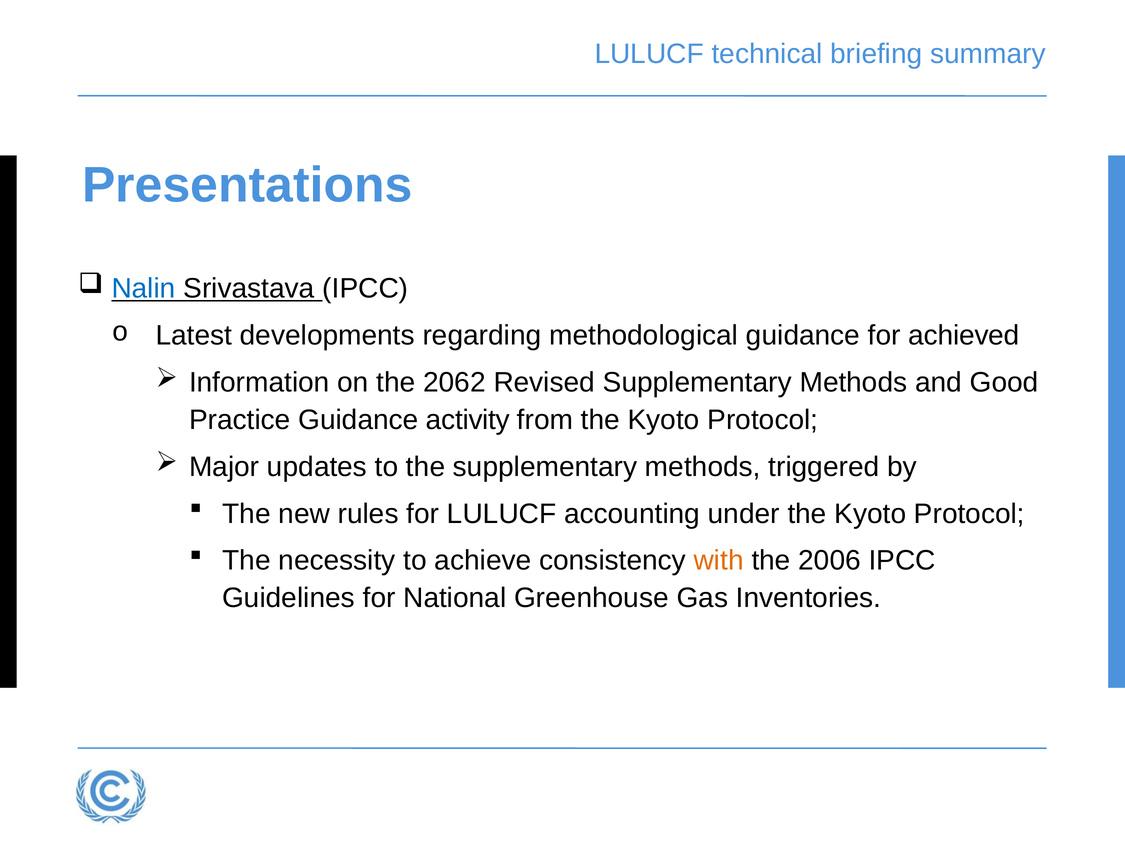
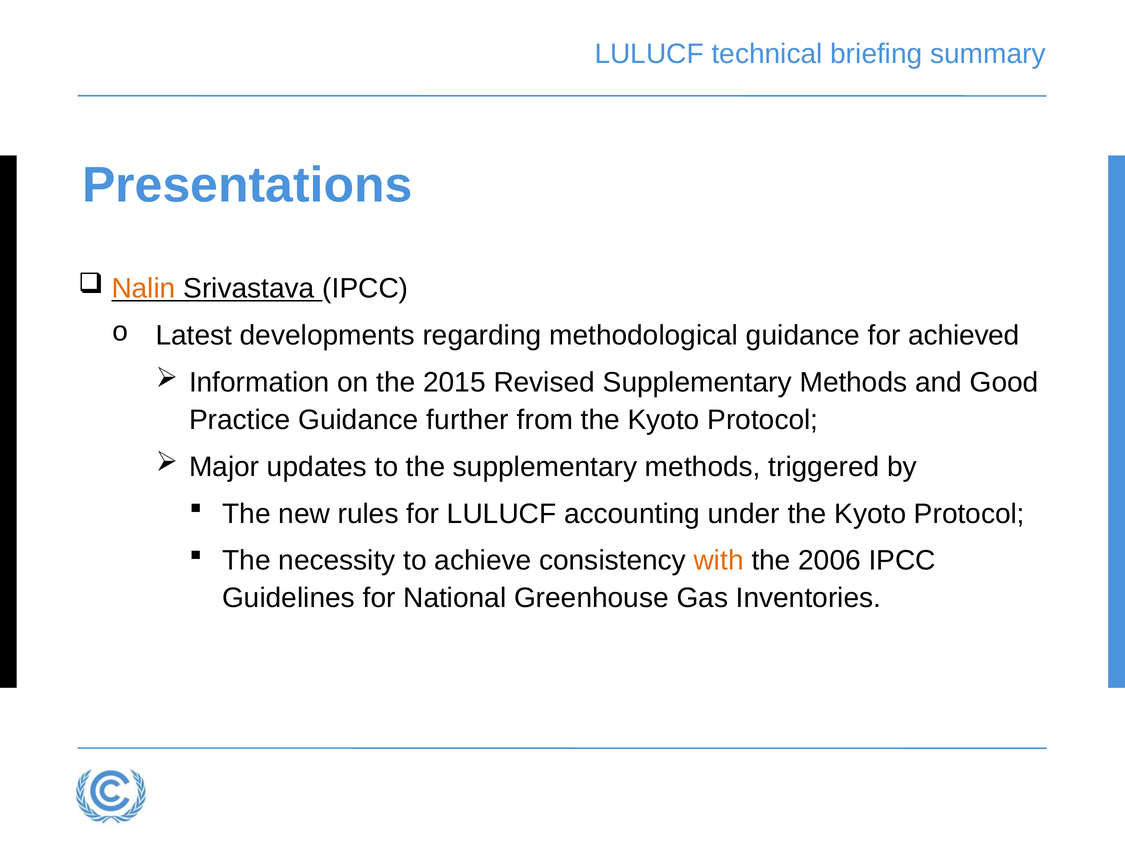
Nalin colour: blue -> orange (144, 288)
2062: 2062 -> 2015 (454, 382)
activity: activity -> further (468, 420)
